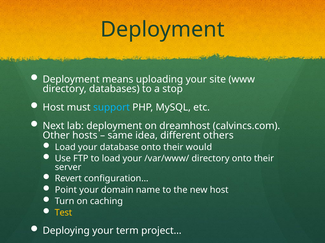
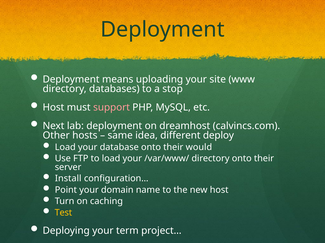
support colour: light blue -> pink (112, 108)
others: others -> deploy (218, 136)
Revert: Revert -> Install (68, 179)
